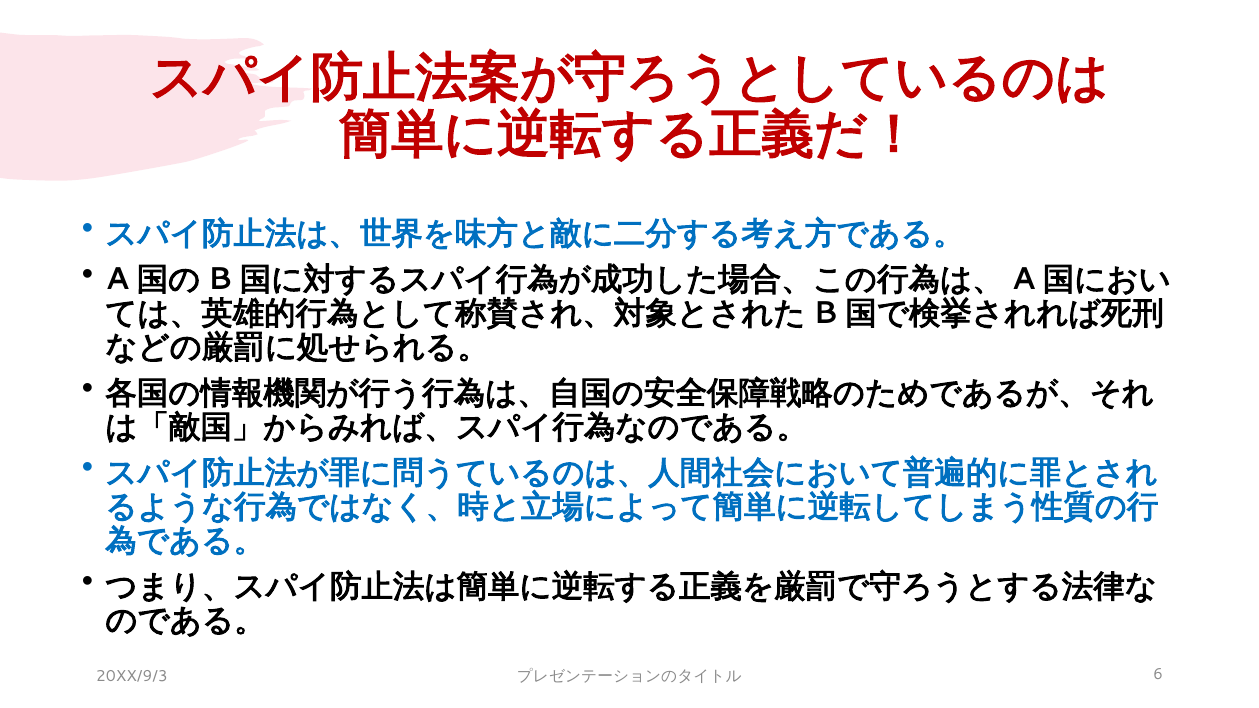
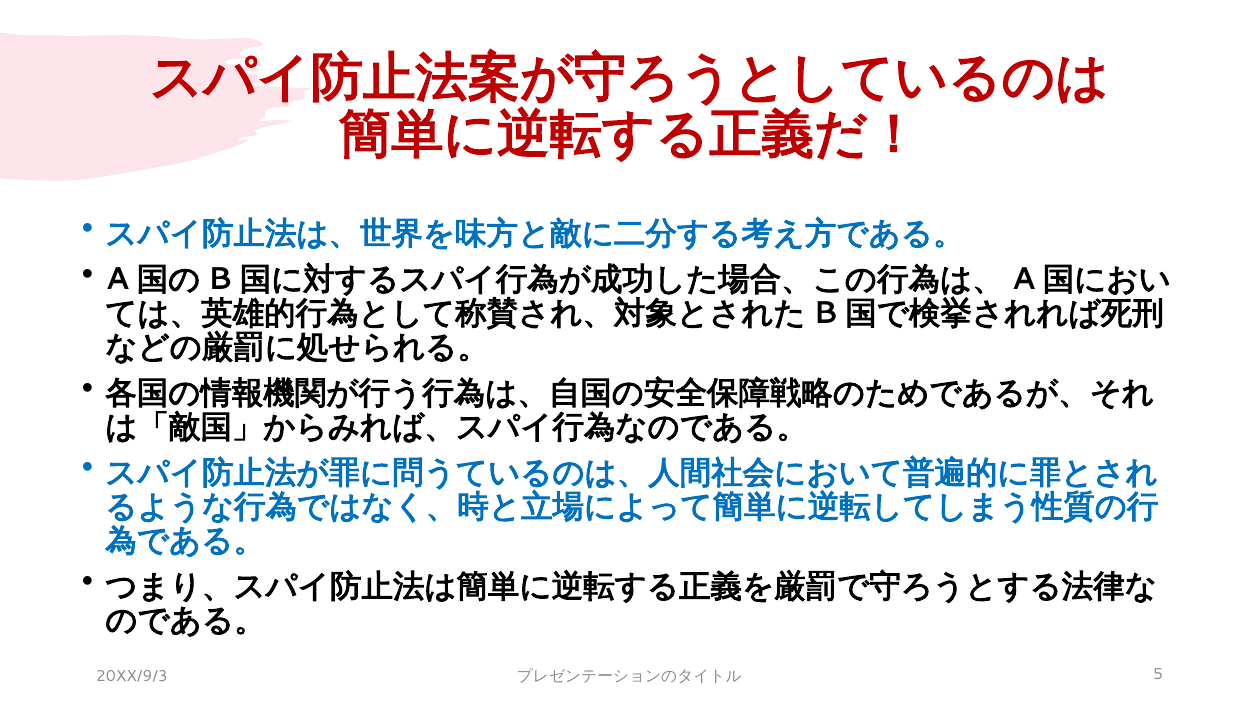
6: 6 -> 5 (1158, 675)
